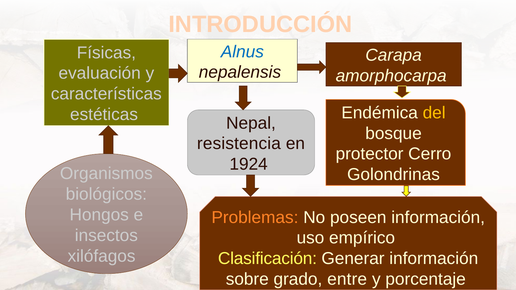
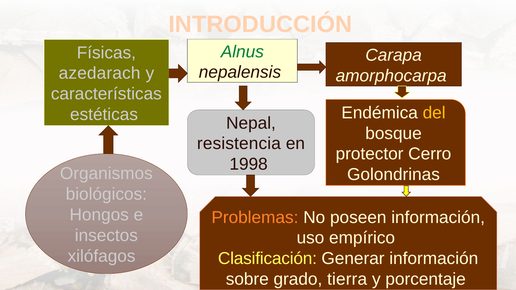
Alnus colour: blue -> green (242, 52)
evaluación: evaluación -> azedarach (100, 73)
1924: 1924 -> 1998 (249, 164)
entre: entre -> tierra (347, 279)
